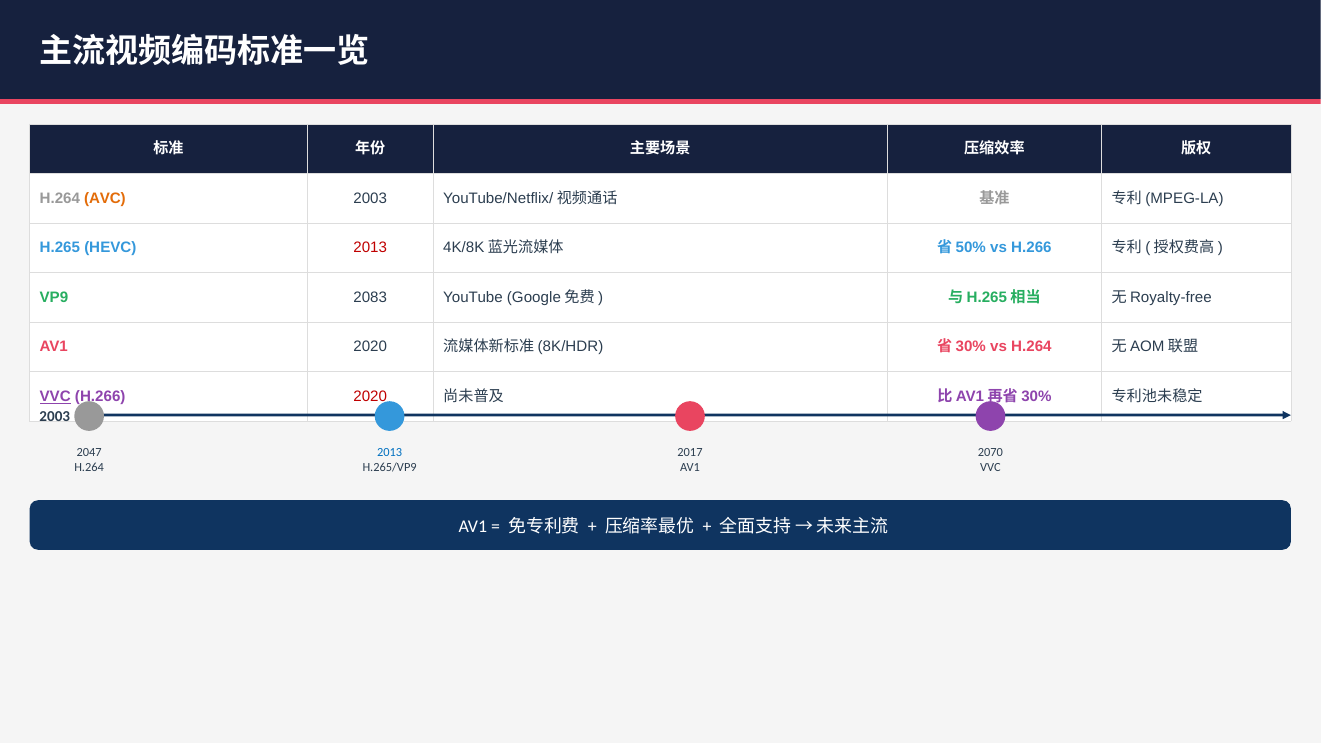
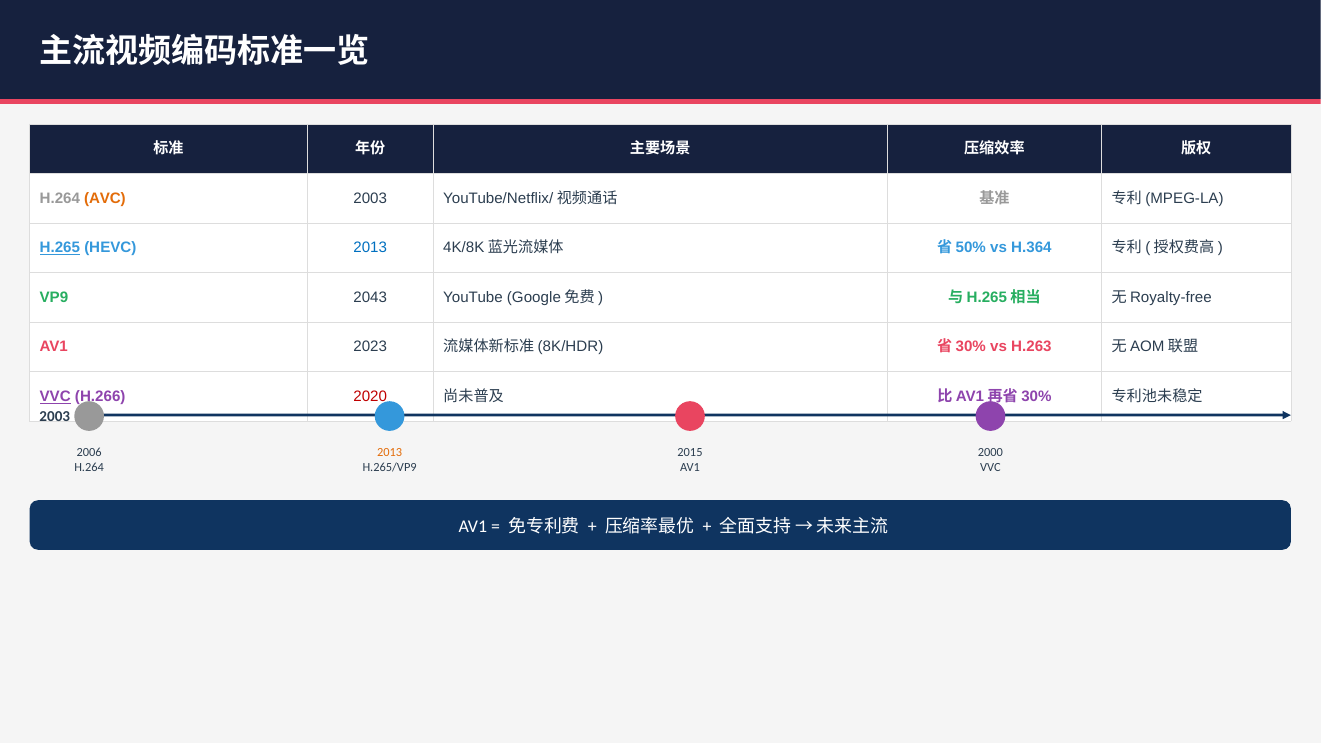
H.265 underline: none -> present (60, 248)
2013 colour: red -> blue (370, 248)
vs H.266: H.266 -> H.364 (1031, 248)
2083: 2083 -> 2043 (370, 297)
AV1 2020: 2020 -> 2023 (370, 347)
vs H.264: H.264 -> H.263 (1031, 347)
2047: 2047 -> 2006 (89, 452)
2013 colour: blue -> orange (390, 452)
2017: 2017 -> 2015 (690, 452)
2070: 2070 -> 2000 (990, 452)
